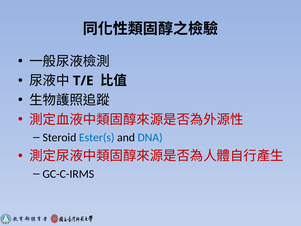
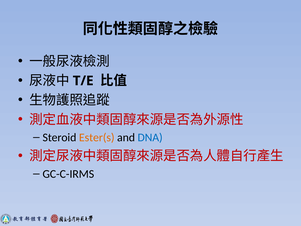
Ester(s colour: blue -> orange (97, 137)
